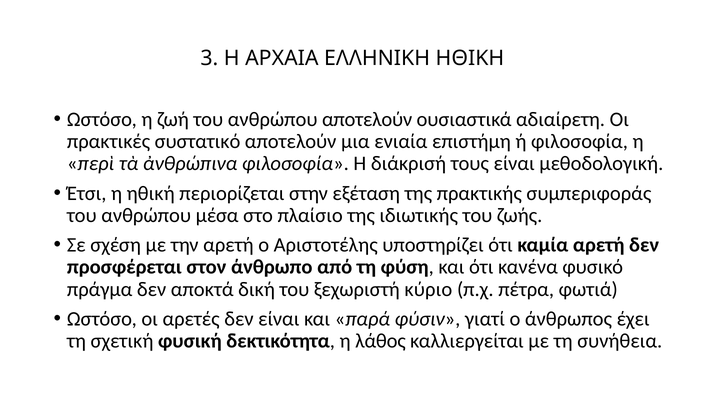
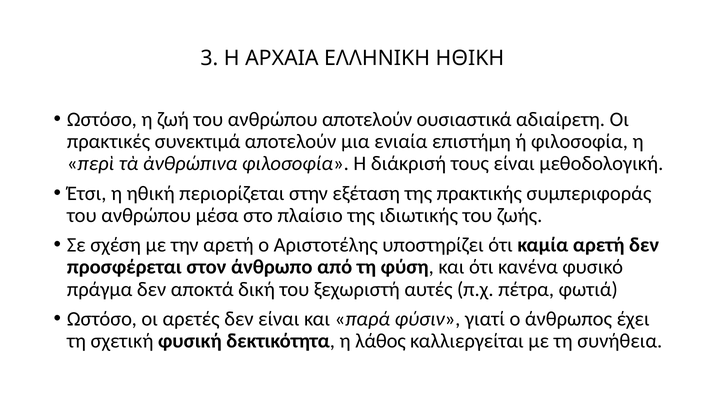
συστατικό: συστατικό -> συνεκτιμά (198, 141)
κύριο: κύριο -> αυτές (428, 289)
